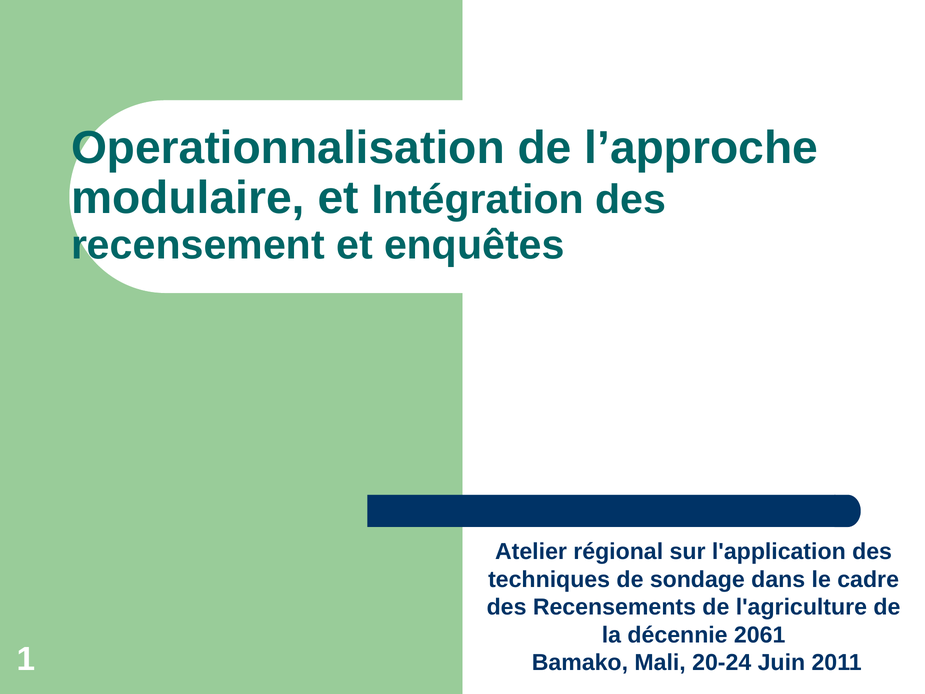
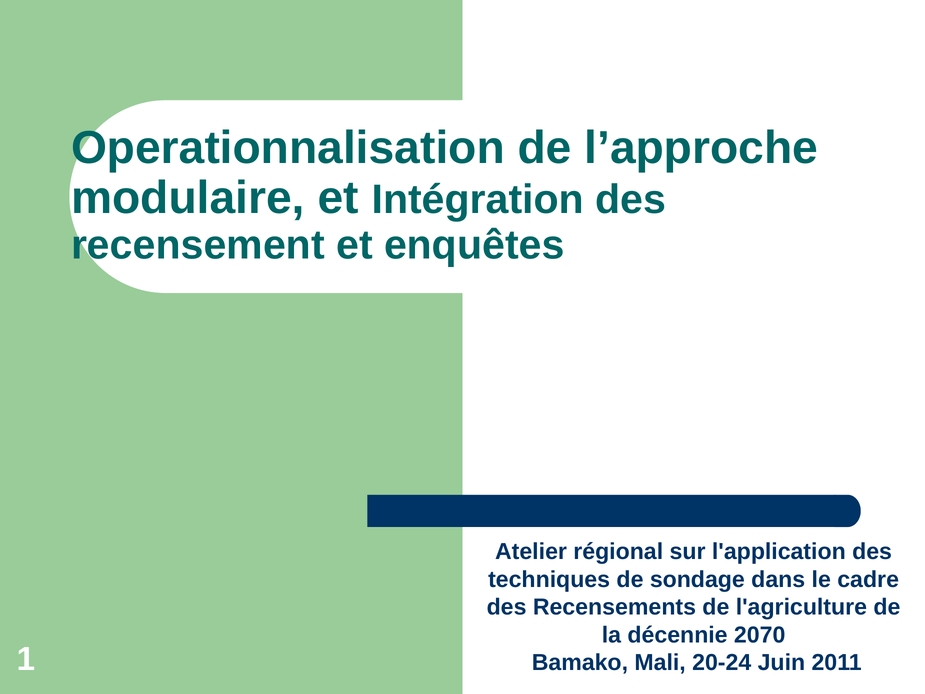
2061: 2061 -> 2070 (760, 635)
